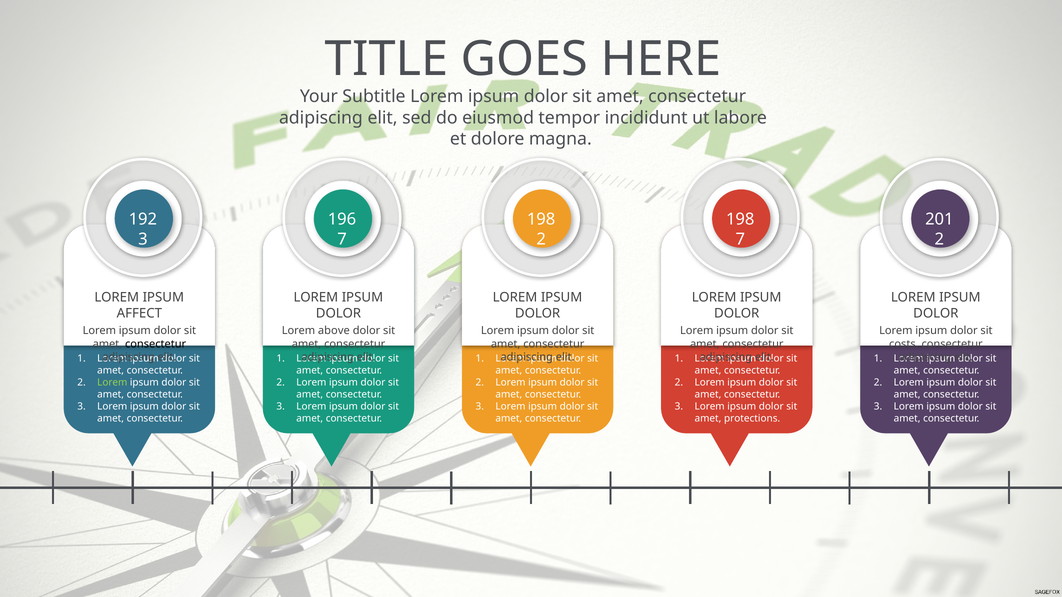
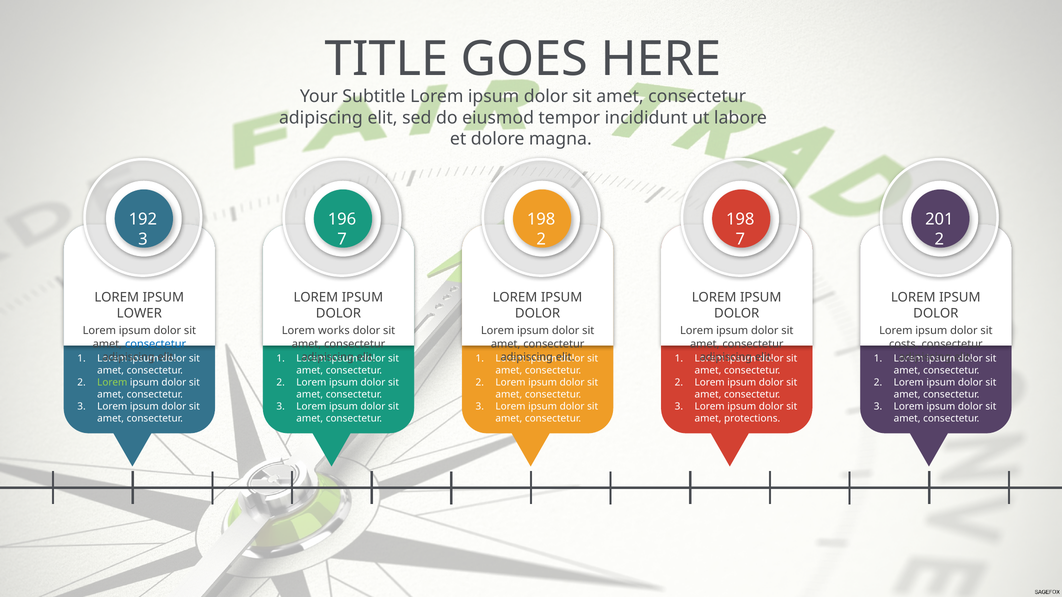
AFFECT: AFFECT -> LOWER (139, 313)
above: above -> works (334, 331)
consectetur colour: black -> blue (156, 344)
